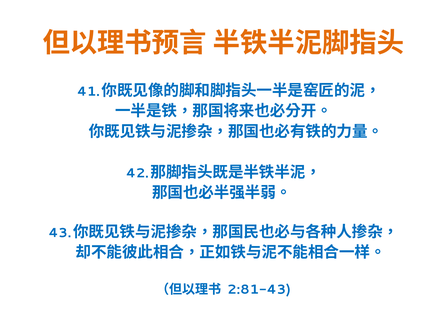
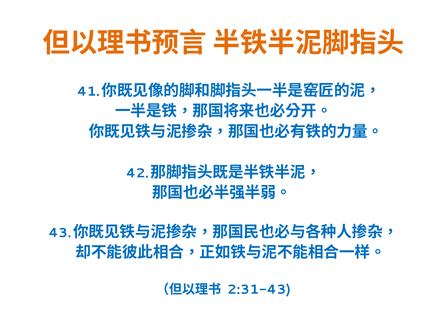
2:81-43: 2:81-43 -> 2:31-43 (259, 290)
